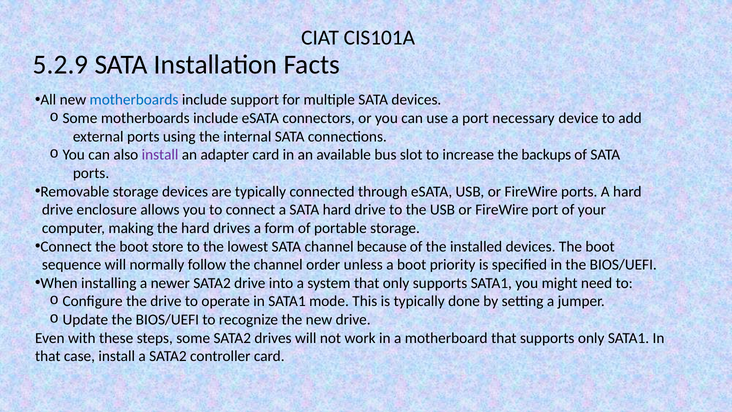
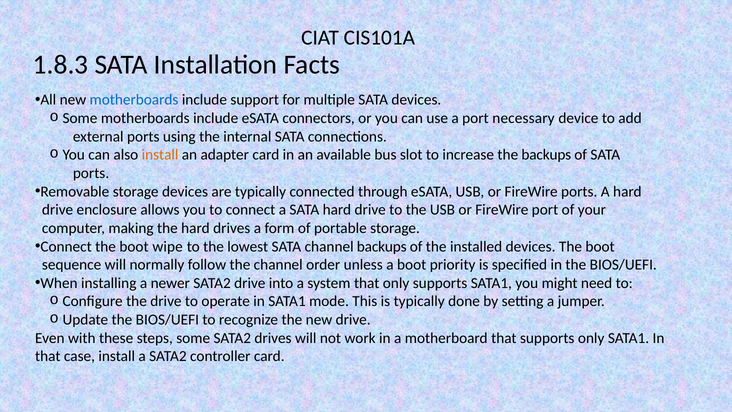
5.2.9: 5.2.9 -> 1.8.3 (61, 65)
install colour: purple -> orange (160, 155)
store: store -> wipe (168, 246)
channel because: because -> backups (382, 246)
